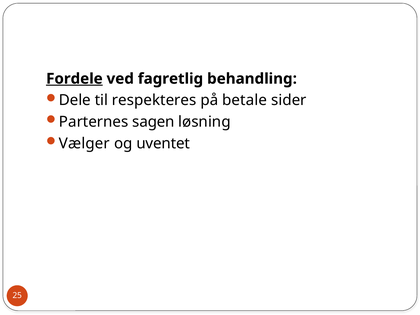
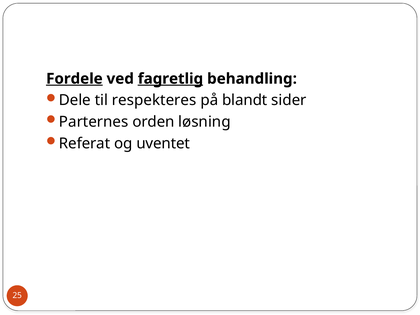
fagretlig underline: none -> present (170, 79)
betale: betale -> blandt (245, 100)
sagen: sagen -> orden (153, 122)
Vælger: Vælger -> Referat (85, 143)
